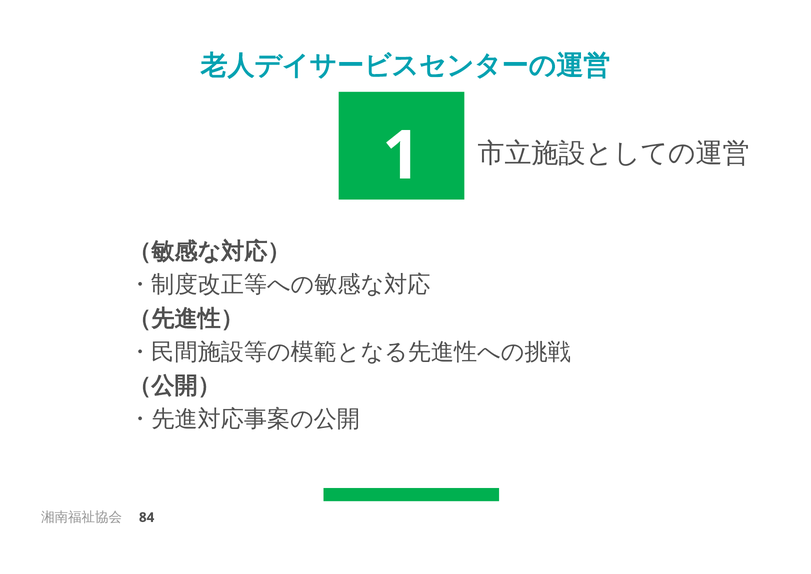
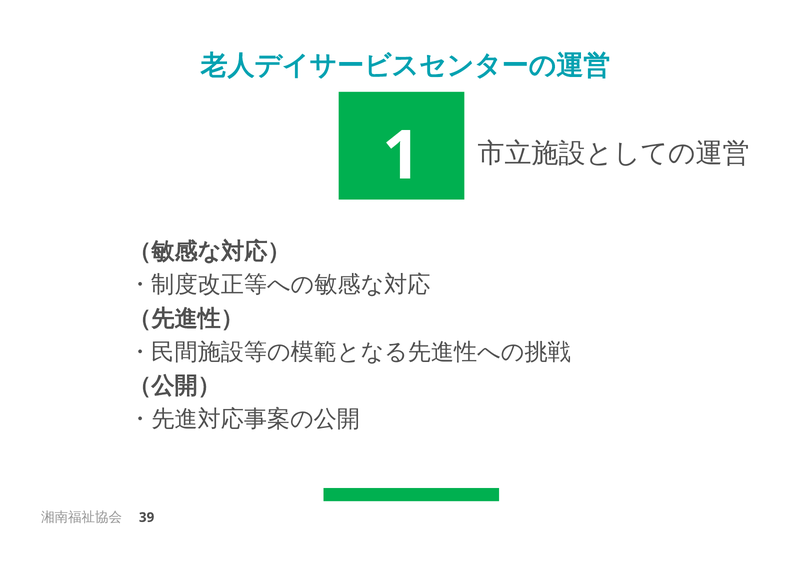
84: 84 -> 39 (147, 517)
